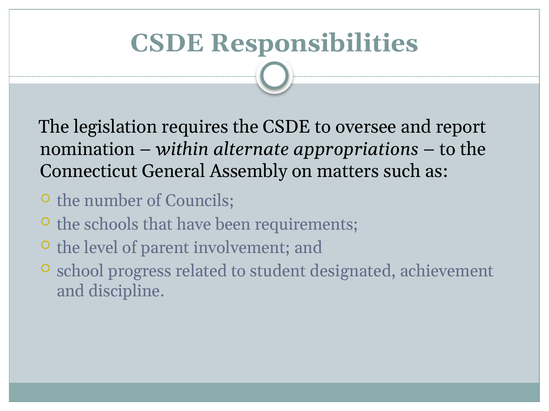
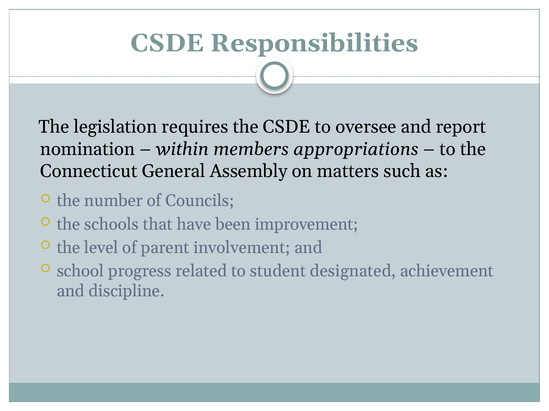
alternate: alternate -> members (251, 150)
requirements: requirements -> improvement (307, 225)
